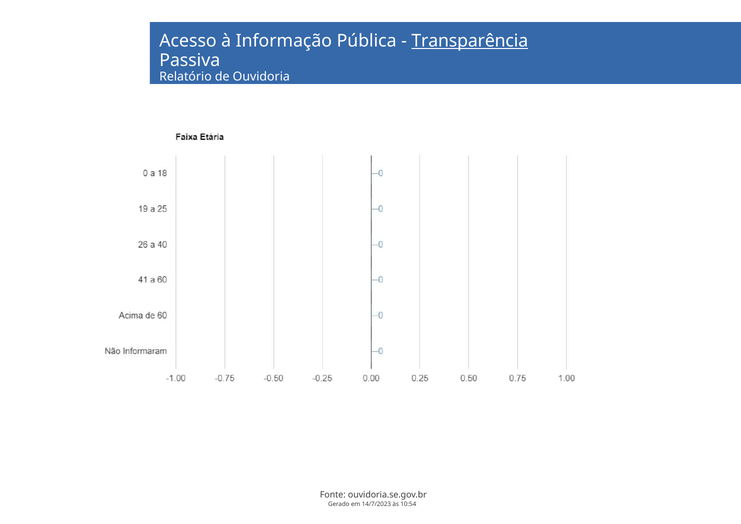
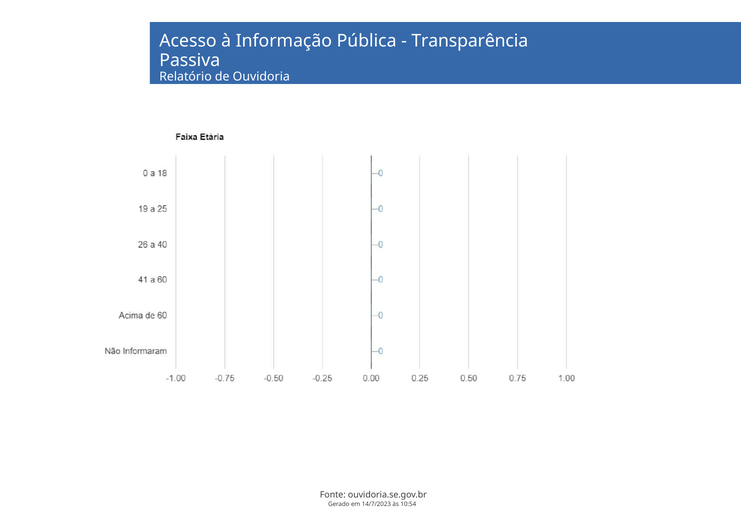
Transparência underline: present -> none (470, 41)
